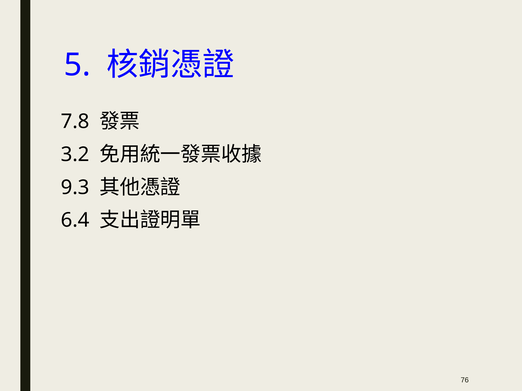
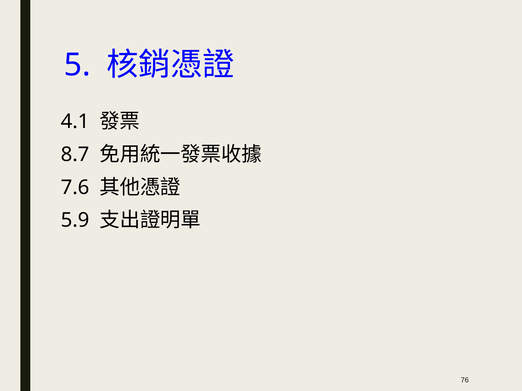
7.8: 7.8 -> 4.1 (75, 121)
3.2: 3.2 -> 8.7 (75, 155)
9.3: 9.3 -> 7.6 (75, 188)
6.4: 6.4 -> 5.9 (75, 221)
